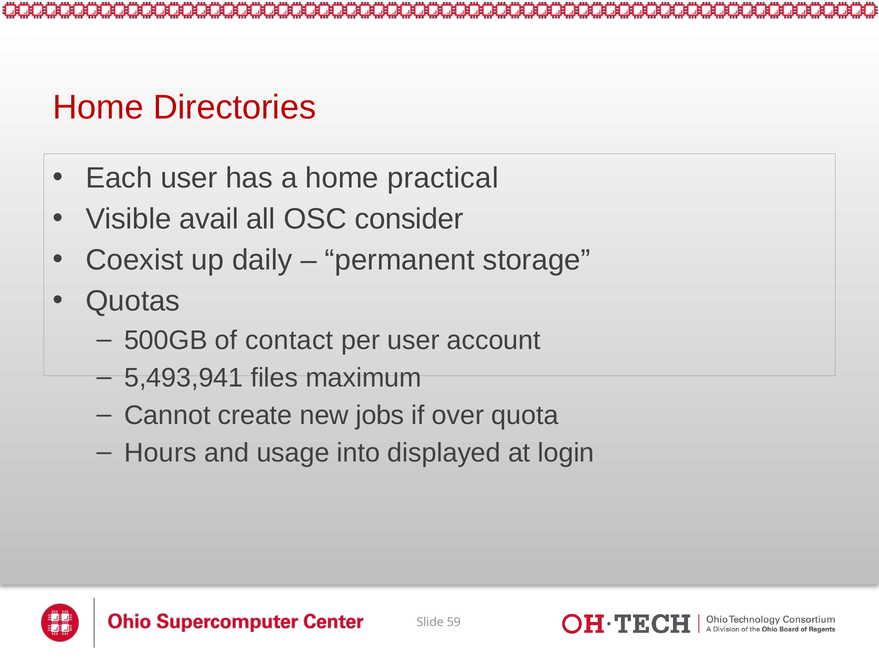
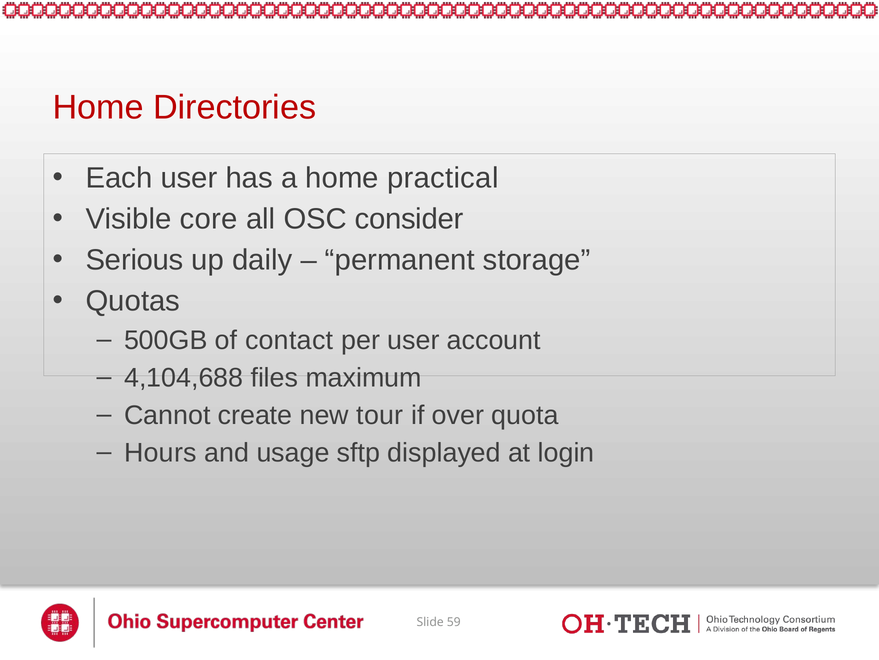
avail: avail -> core (209, 219)
Coexist: Coexist -> Serious (135, 260)
5,493,941: 5,493,941 -> 4,104,688 (184, 377)
jobs: jobs -> tour (380, 415)
into: into -> sftp (359, 453)
